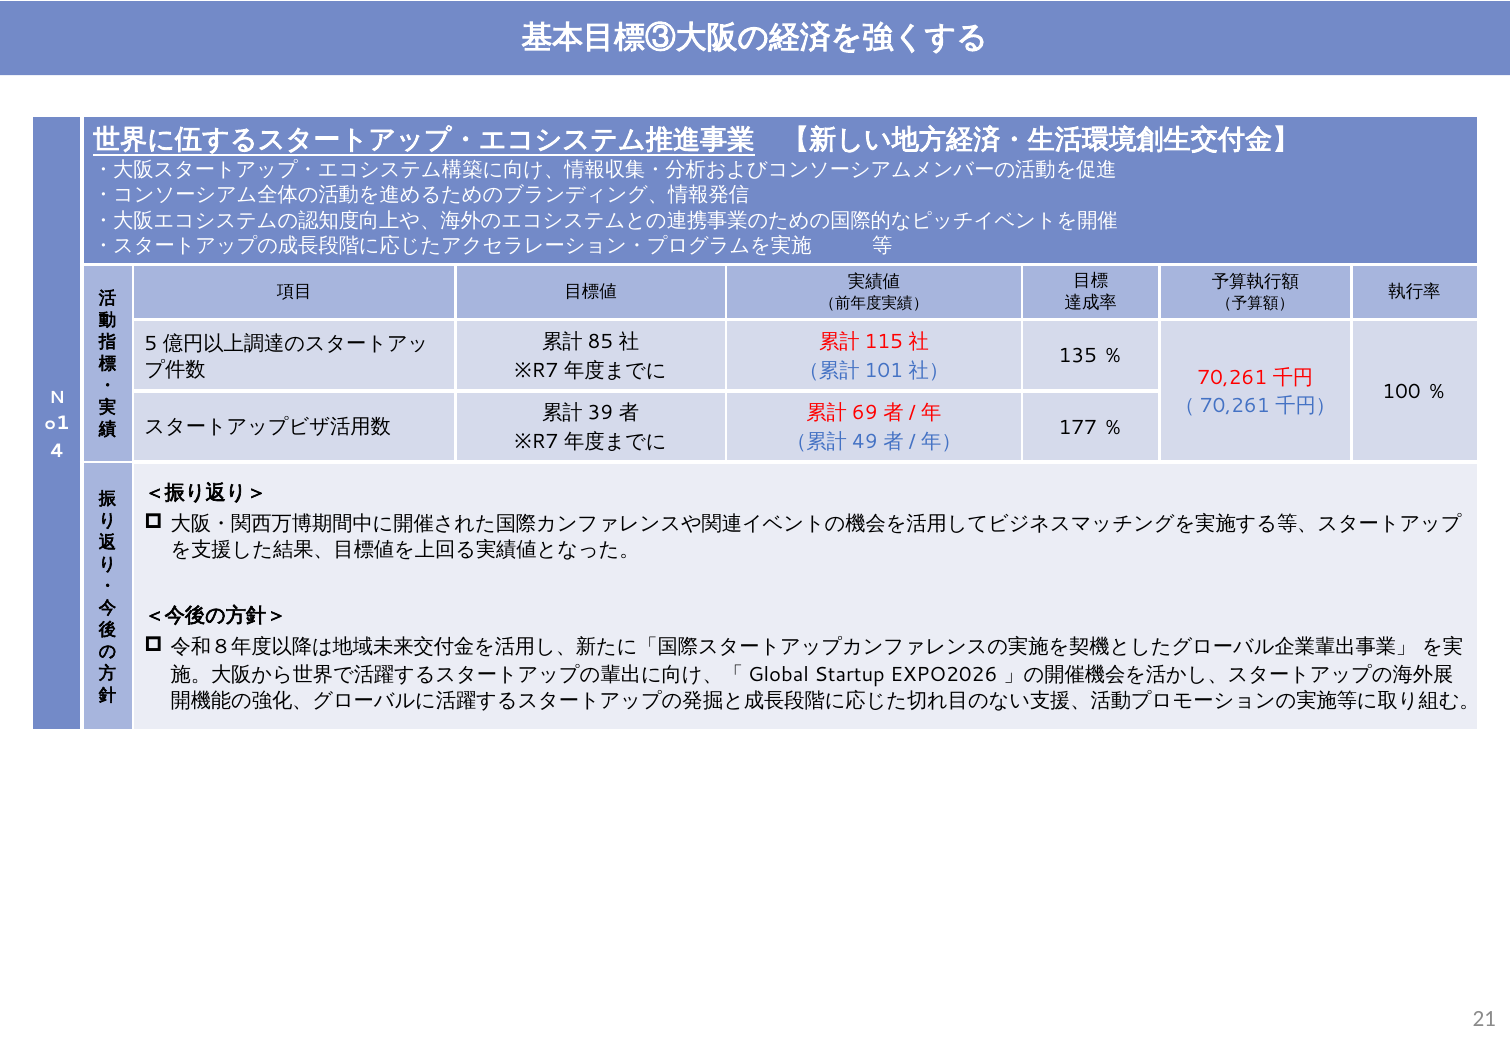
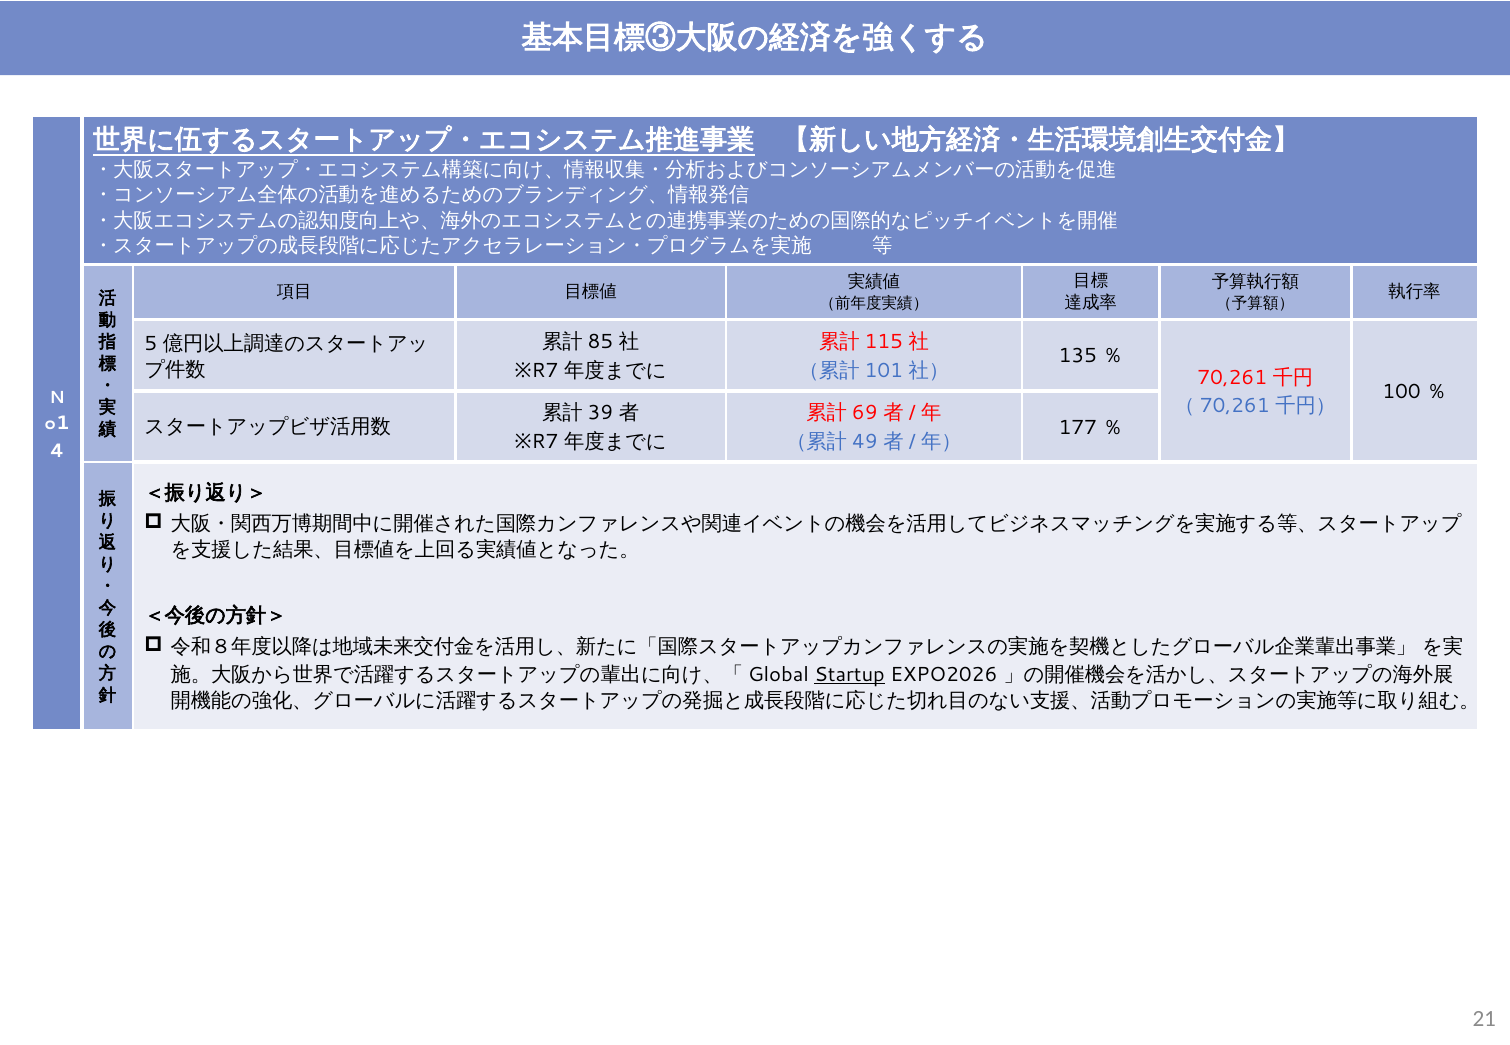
Startup underline: none -> present (850, 675)
